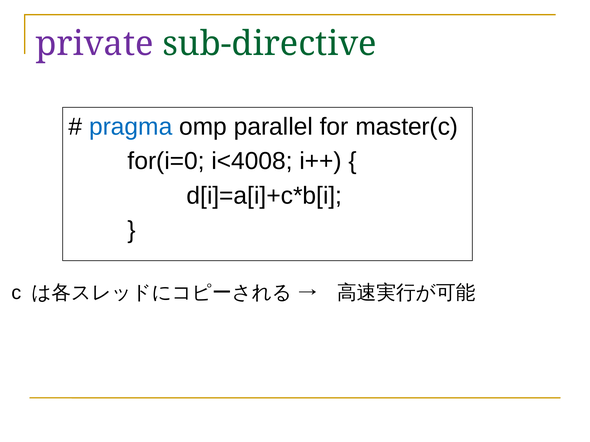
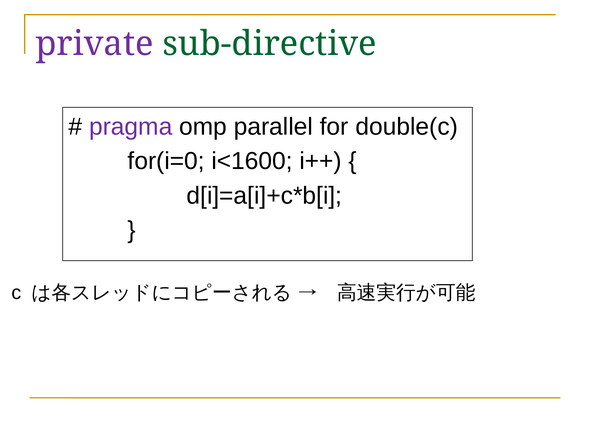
pragma colour: blue -> purple (131, 127)
master(c: master(c -> double(c (407, 127)
i<4008: i<4008 -> i<1600 (252, 161)
